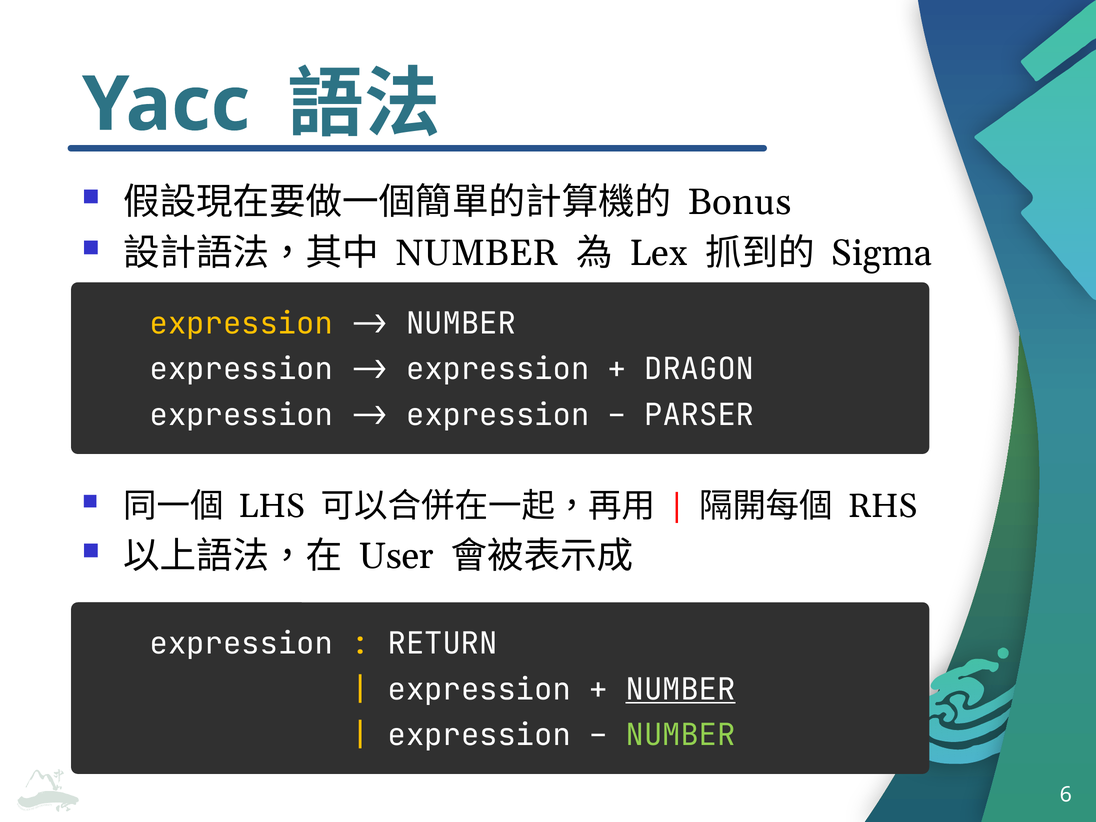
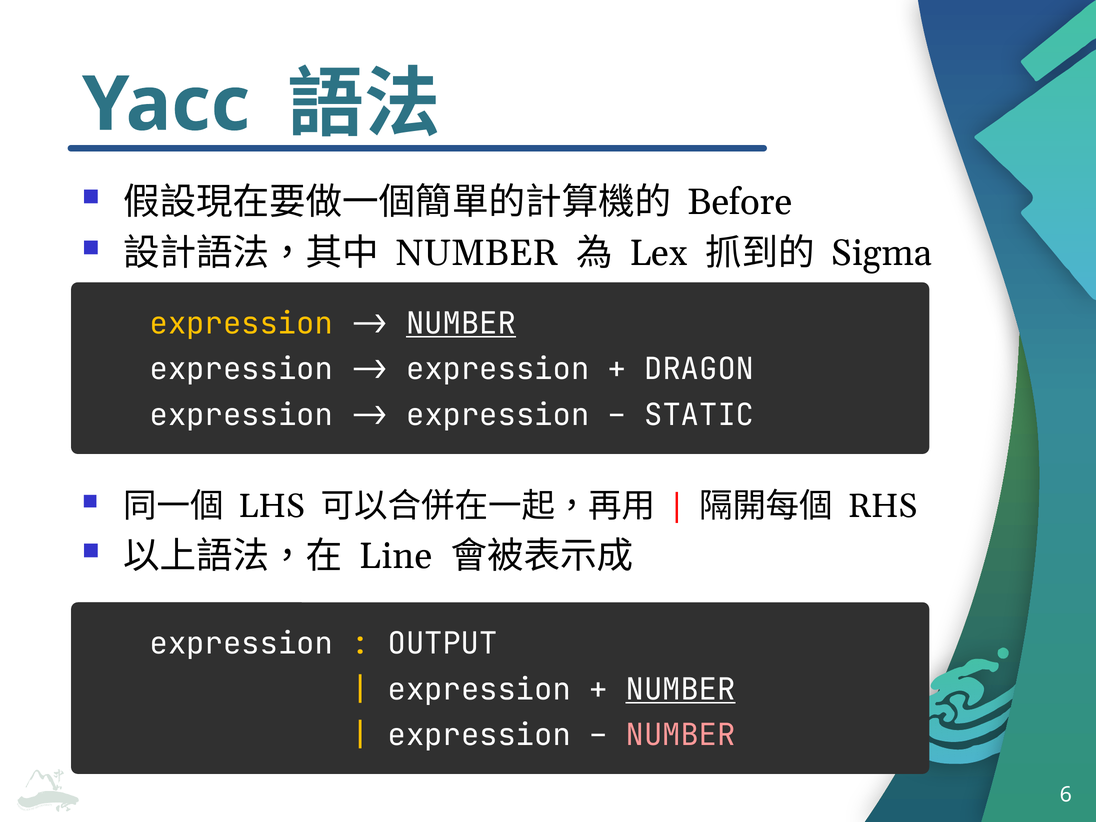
Bonus: Bonus -> Before (740, 202)
NUMBER underline: none -> present (461, 324)
PARSER: PARSER -> STATIC (699, 415)
User: User -> Line (396, 556)
RETURN: RETURN -> OUTPUT (443, 644)
NUMBER colour: light green -> pink (681, 735)
